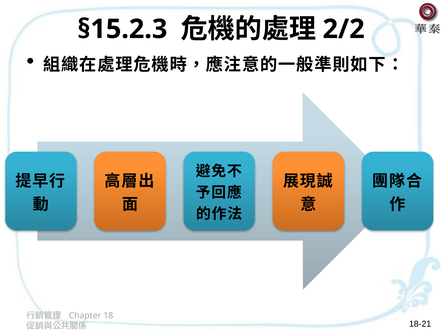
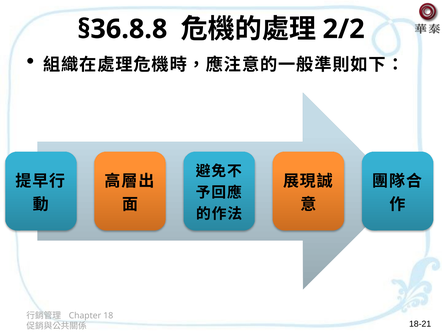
§15.2.3: §15.2.3 -> §36.8.8 (122, 29)
